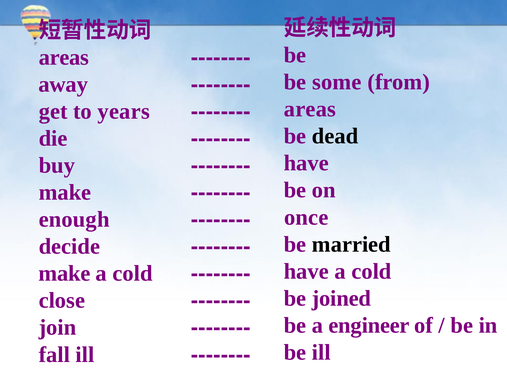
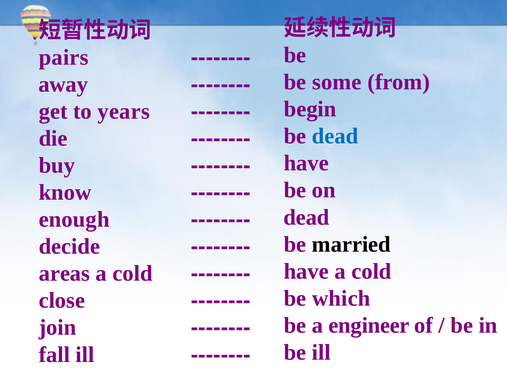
areas: areas -> pairs (64, 57)
areas: areas -> begin (310, 109)
dead colour: black -> blue (335, 136)
make: make -> know (65, 193)
once: once -> dead (306, 217)
make: make -> areas (64, 274)
joined: joined -> which (341, 299)
